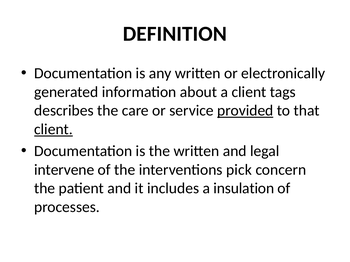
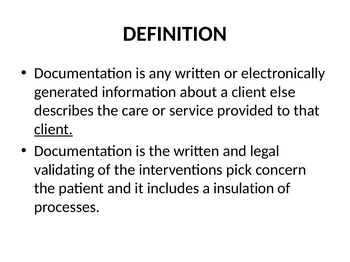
tags: tags -> else (283, 92)
provided underline: present -> none (245, 111)
intervene: intervene -> validating (64, 170)
